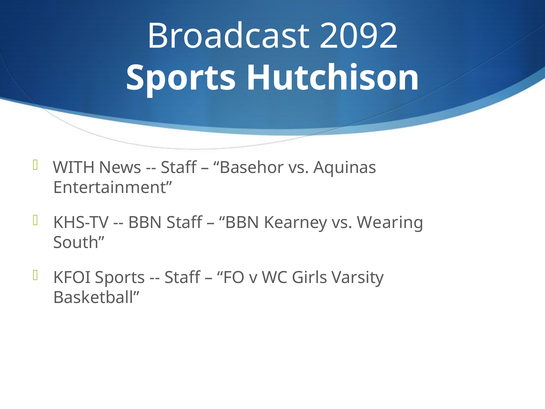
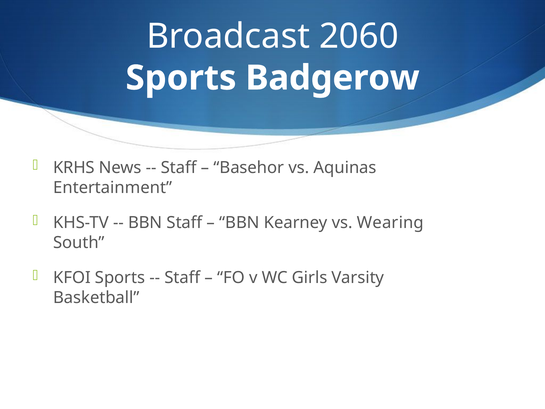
2092: 2092 -> 2060 (359, 36)
Hutchison: Hutchison -> Badgerow (333, 78)
WITH: WITH -> KRHS (74, 167)
